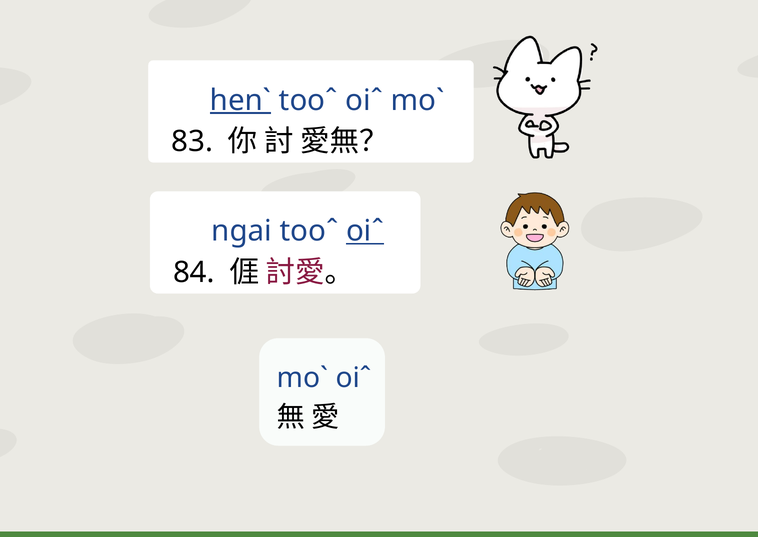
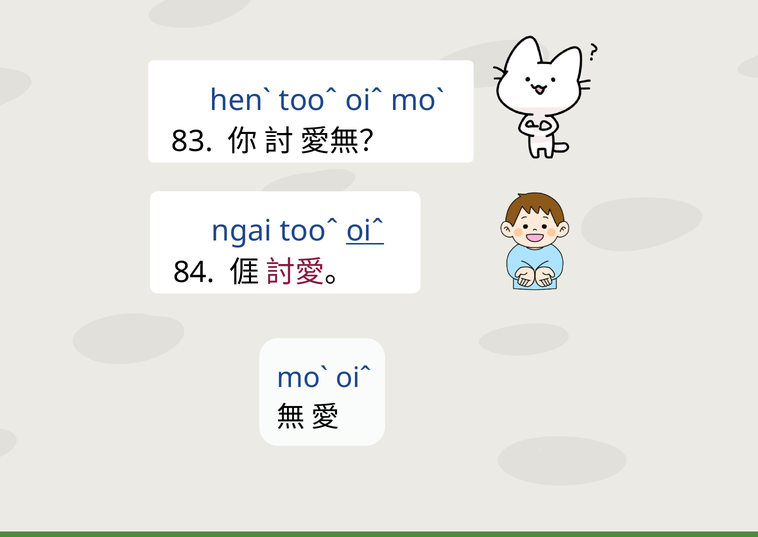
henˋ underline: present -> none (241, 100)
